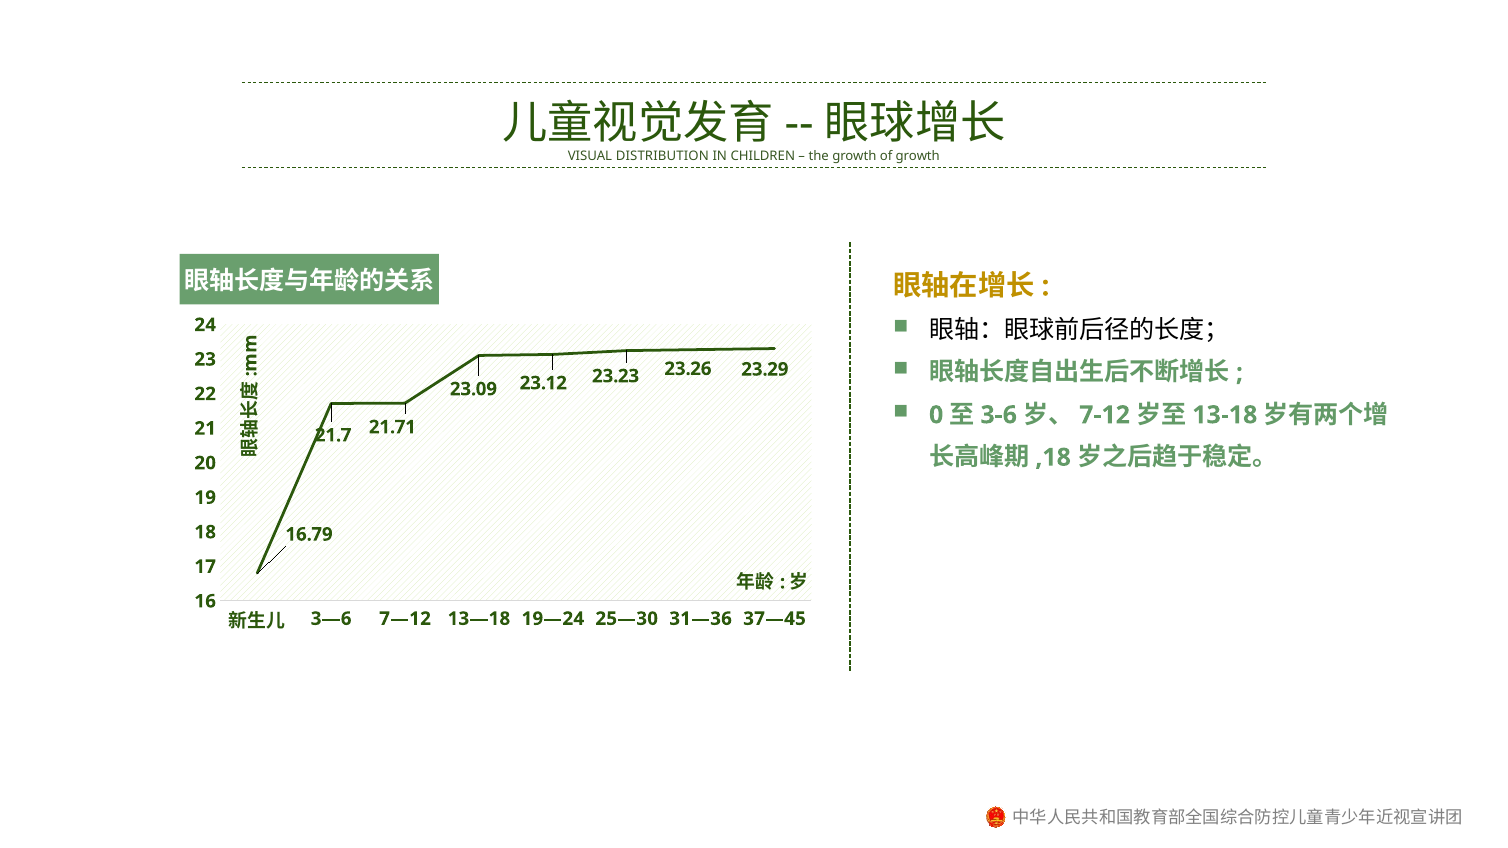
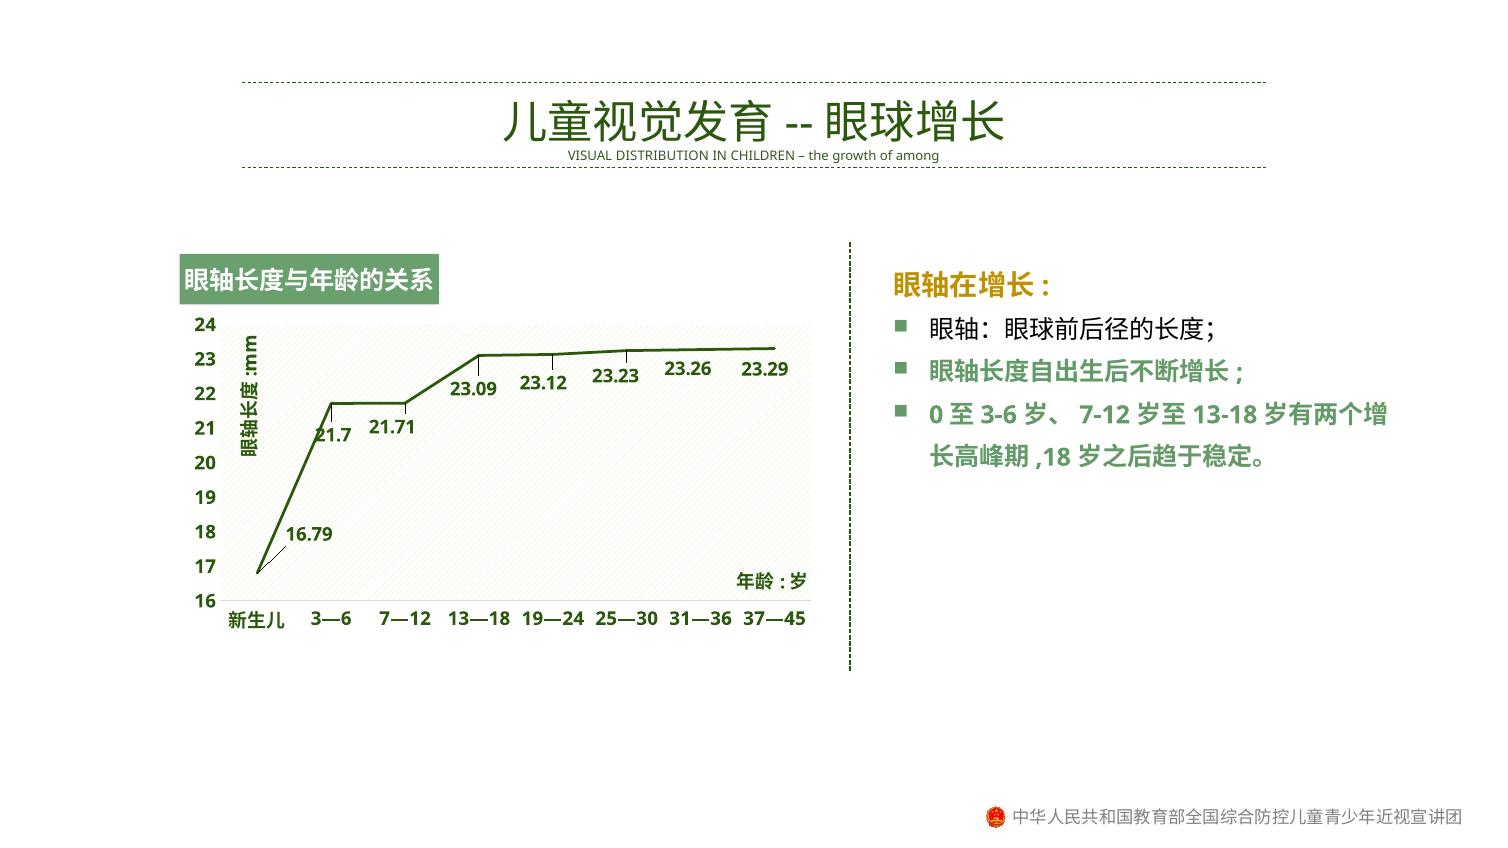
of growth: growth -> among (918, 156)
